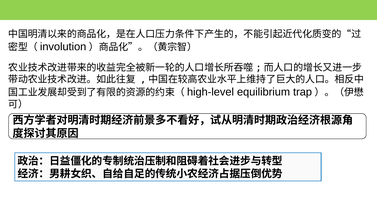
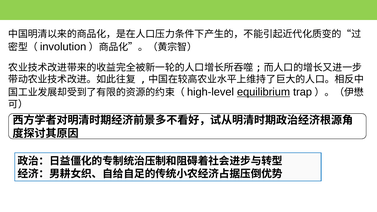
equilibrium underline: none -> present (264, 92)
